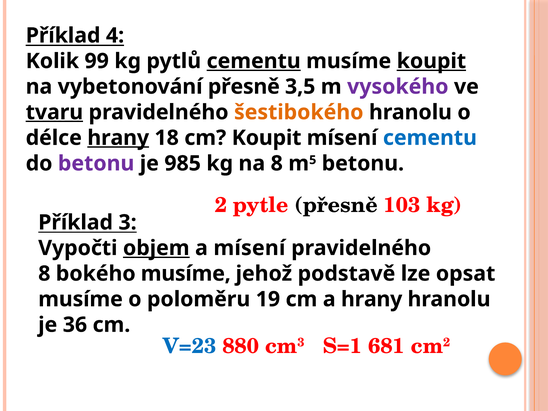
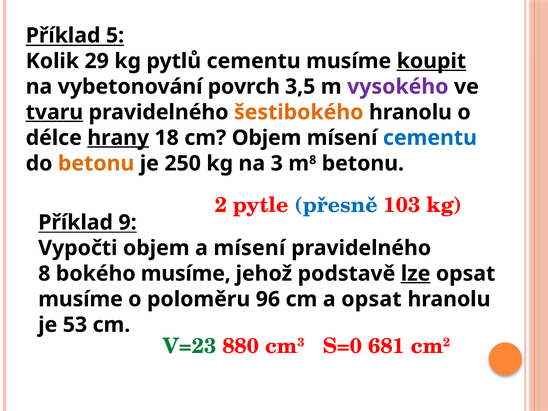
4: 4 -> 5 (115, 35)
99: 99 -> 29 (97, 61)
cementu underline: present -> none (254, 61)
vybetonování přesně: přesně -> povrch (244, 87)
cm Koupit: Koupit -> Objem (267, 138)
betonu colour: purple -> orange (96, 163)
985: 985 -> 250 (183, 163)
na 8: 8 -> 3 (277, 163)
m 5: 5 -> 8 (313, 160)
přesně colour: black -> blue (336, 205)
3: 3 -> 9 (128, 222)
objem underline: present -> none (156, 248)
lze underline: none -> present (416, 274)
19: 19 -> 96 (268, 299)
a hrany: hrany -> opsat (371, 299)
36: 36 -> 53 (75, 325)
V=23 colour: blue -> green (190, 346)
S=1: S=1 -> S=0 (342, 346)
